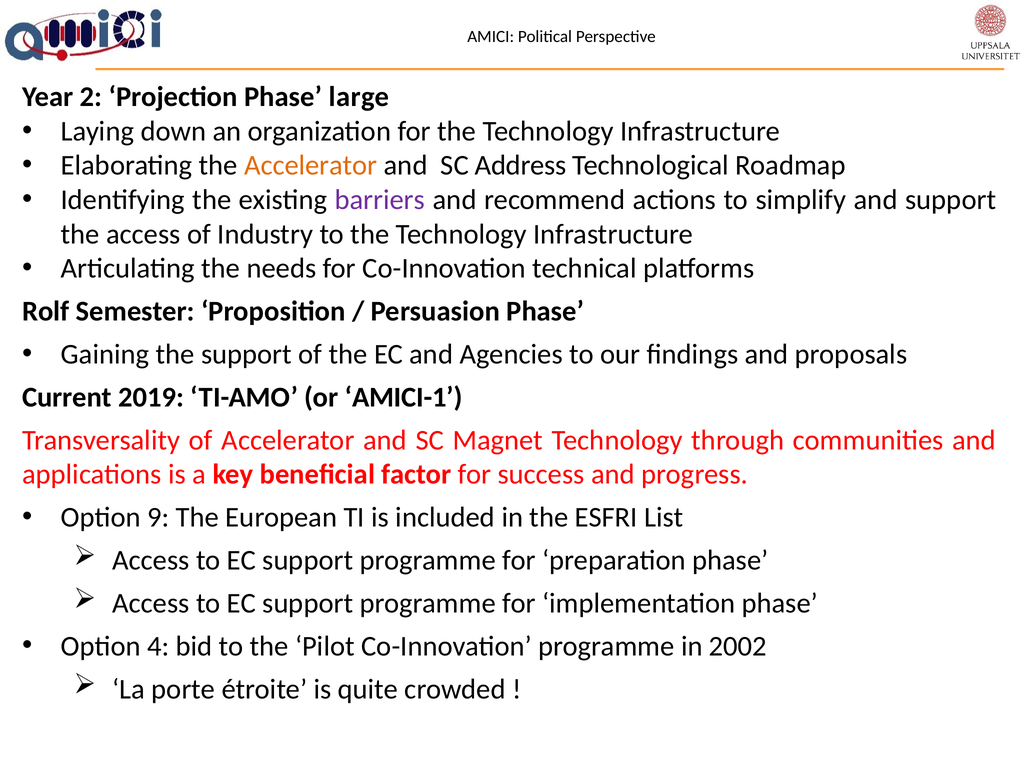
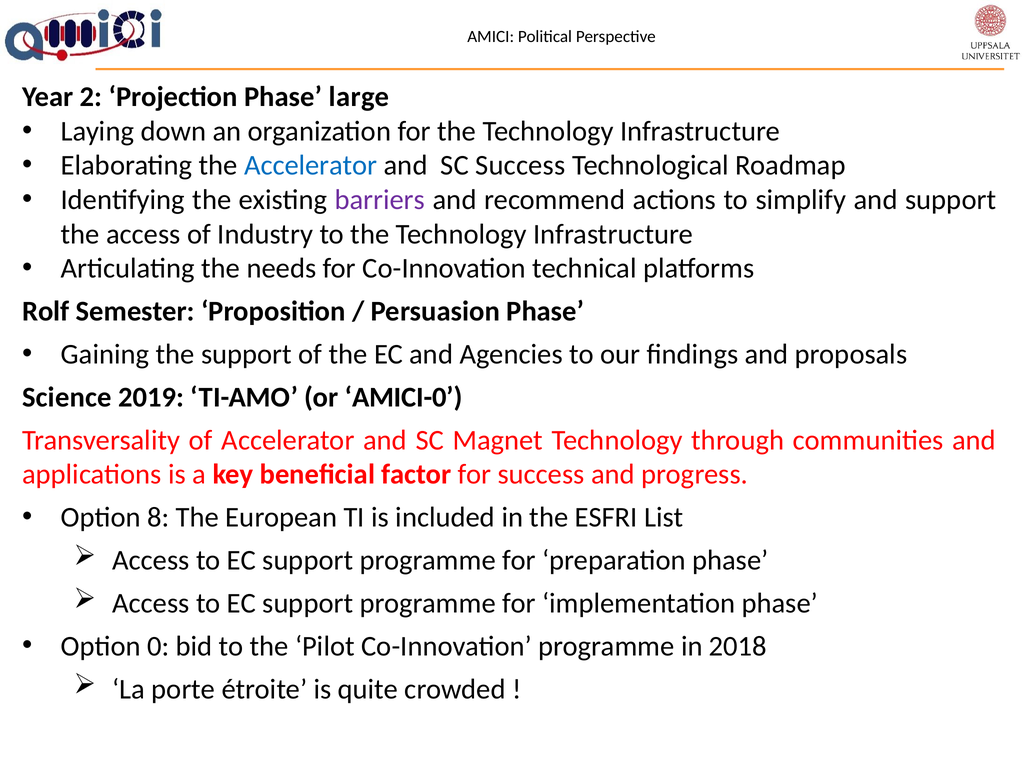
Accelerator colour: orange -> blue (311, 165)
SC Address: Address -> Success (520, 165)
Current: Current -> Science (67, 397)
AMICI-1: AMICI-1 -> AMICI-0 (404, 397)
9: 9 -> 8 (158, 517)
4: 4 -> 0 (158, 646)
2002: 2002 -> 2018 (738, 646)
